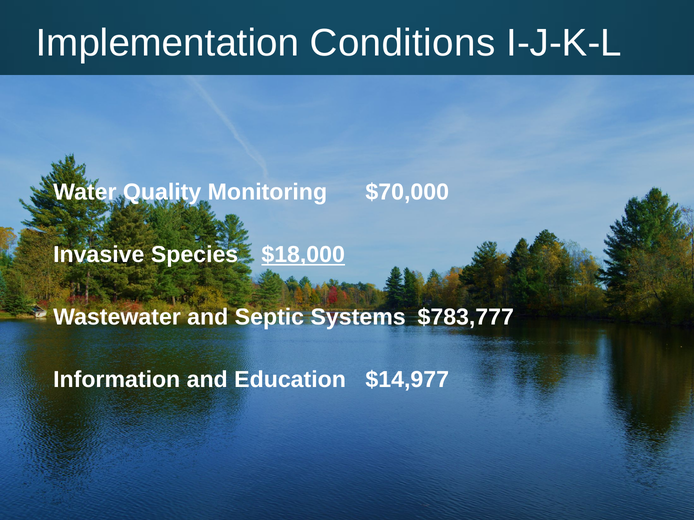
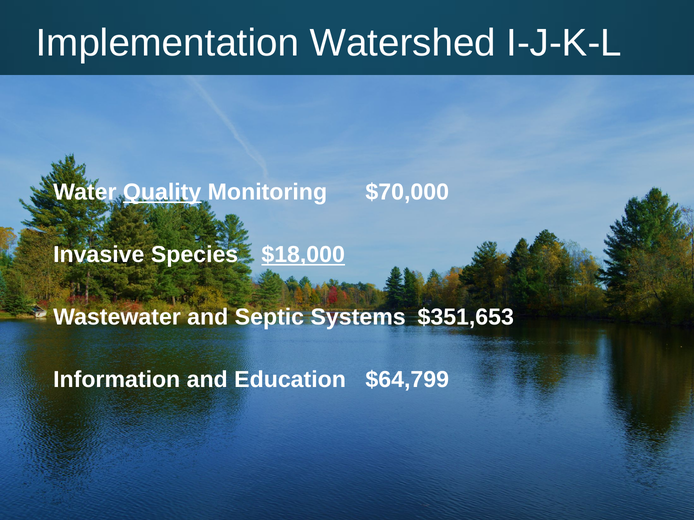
Conditions: Conditions -> Watershed (403, 43)
Quality underline: none -> present (162, 192)
$783,777: $783,777 -> $351,653 (466, 317)
$14,977: $14,977 -> $64,799 (407, 380)
